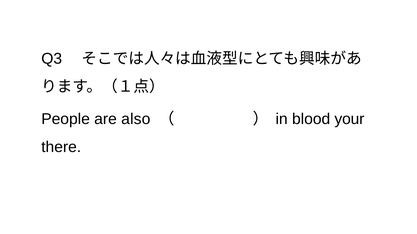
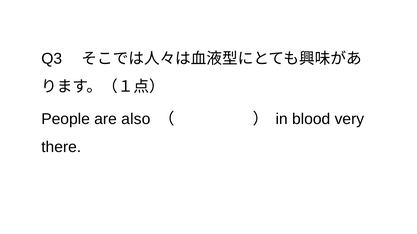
your: your -> very (349, 119)
